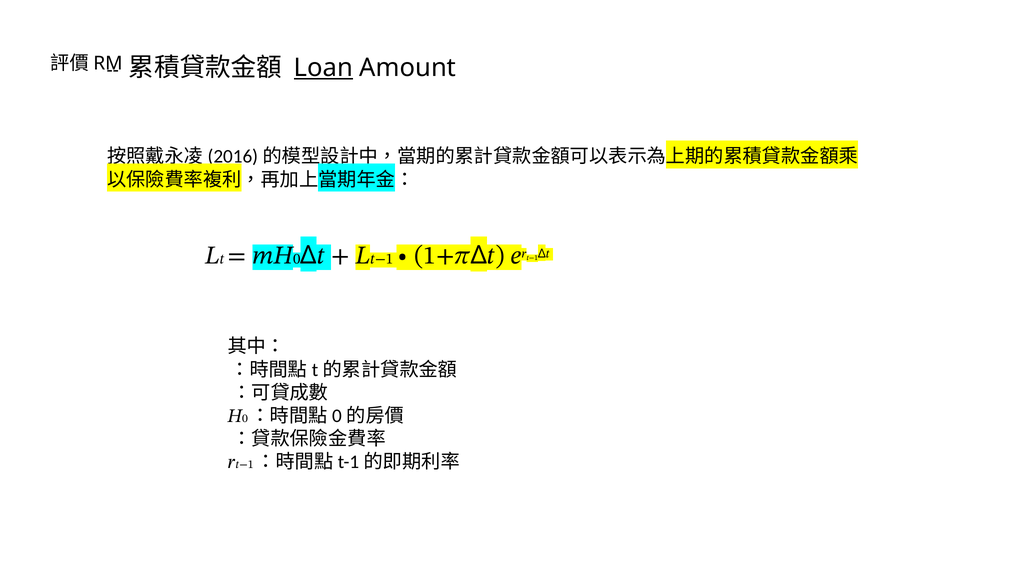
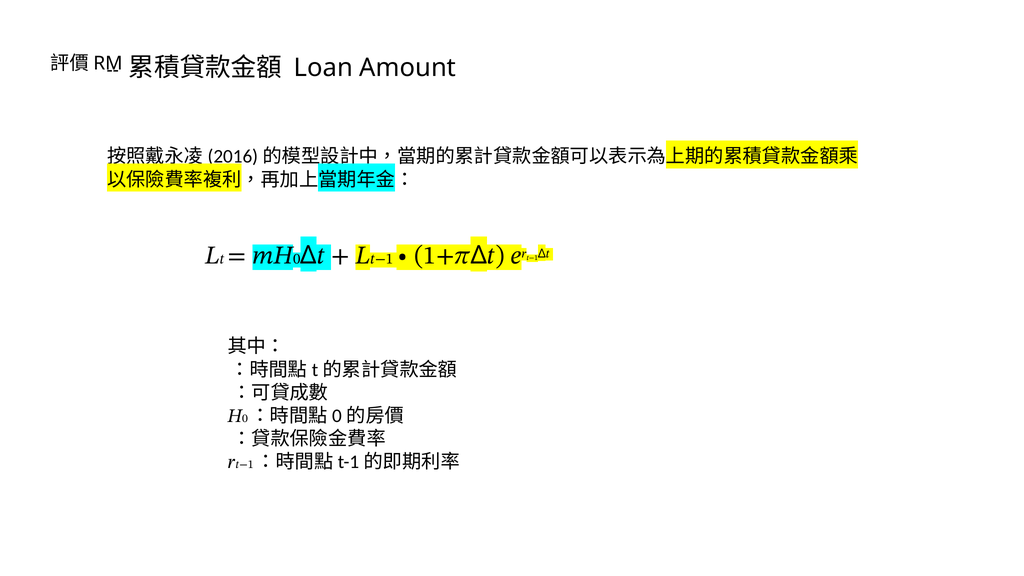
Loan underline: present -> none (323, 68)
